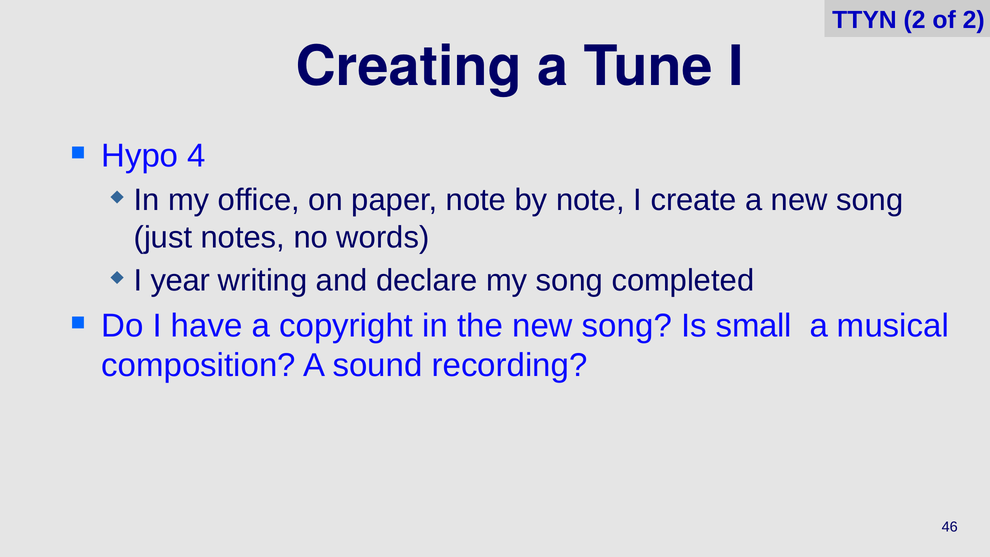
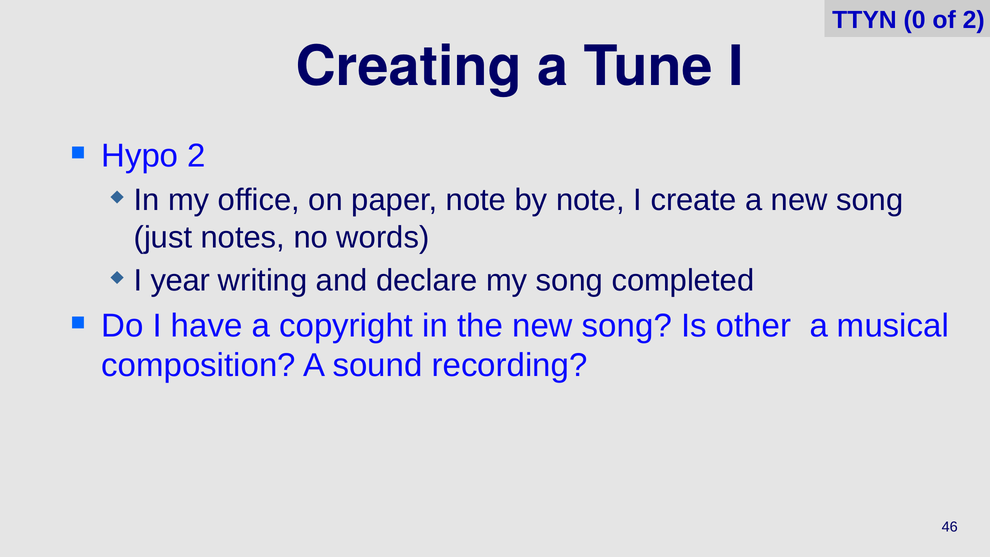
TTYN 2: 2 -> 0 (915, 20)
Hypo 4: 4 -> 2 (197, 156)
small: small -> other (754, 326)
